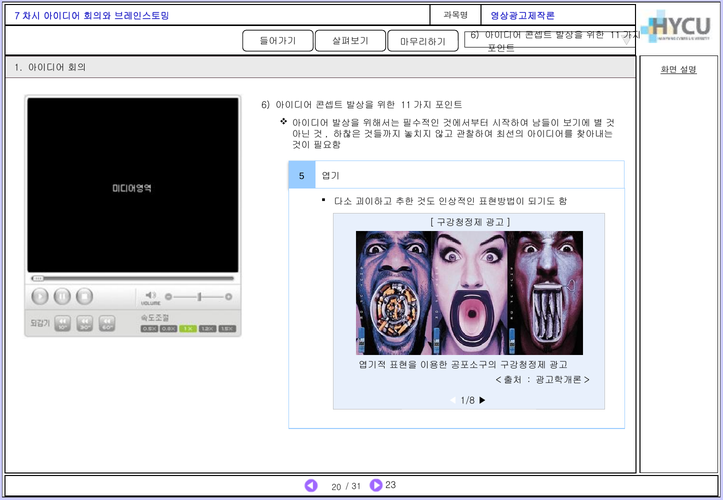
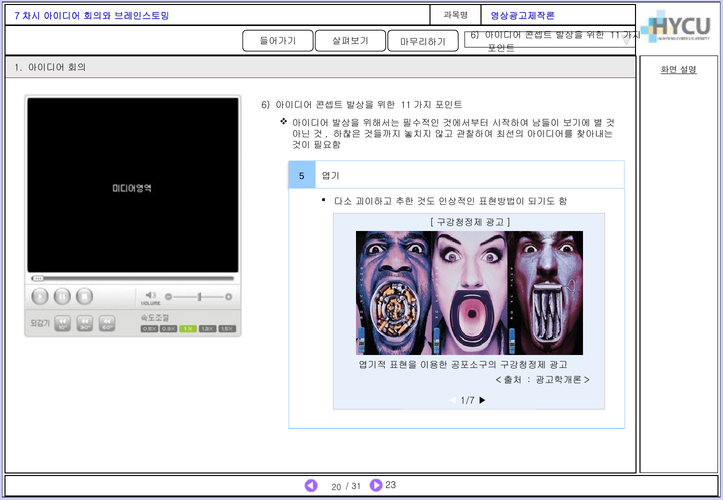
1/8: 1/8 -> 1/7 (468, 401)
